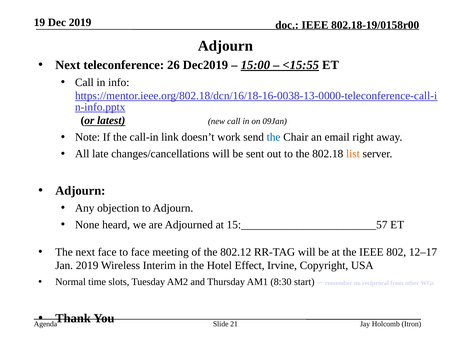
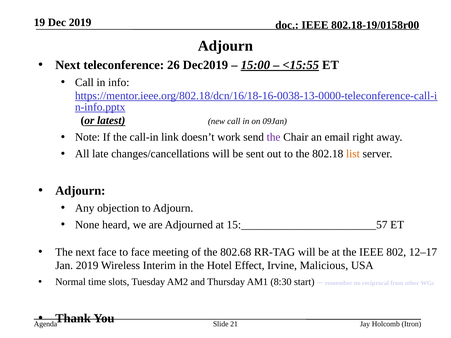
the colour: blue -> purple (274, 137)
802.12: 802.12 -> 802.68 (236, 252)
Copyright: Copyright -> Malicious (324, 266)
